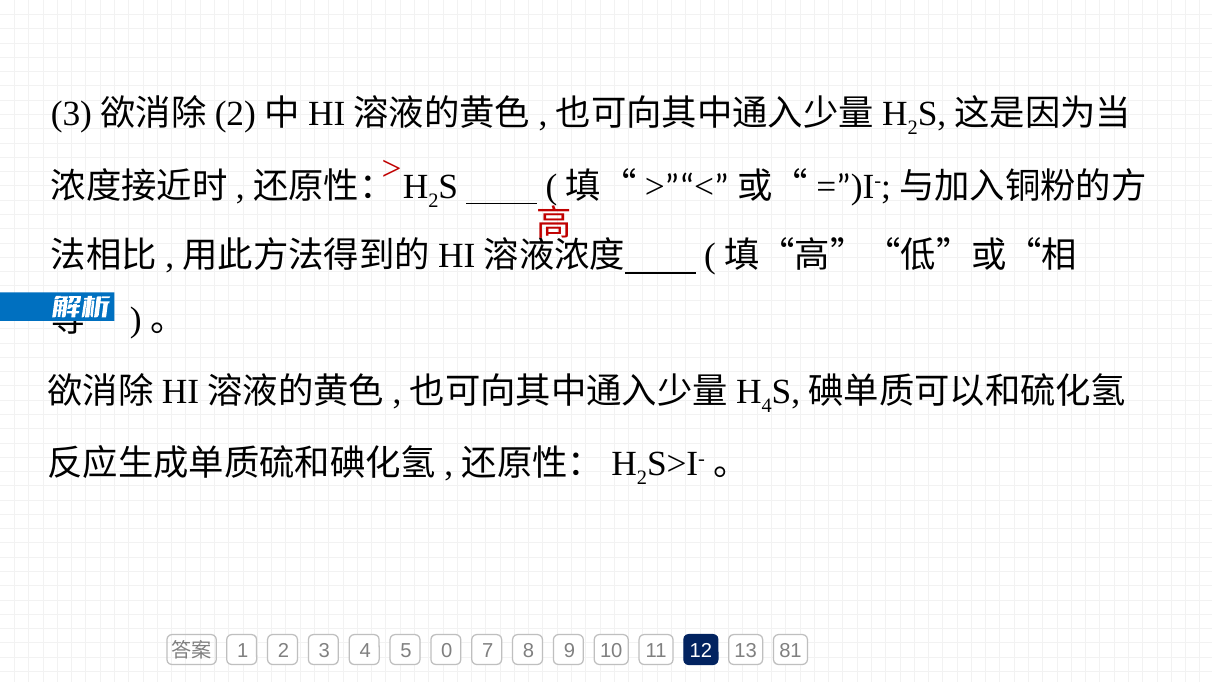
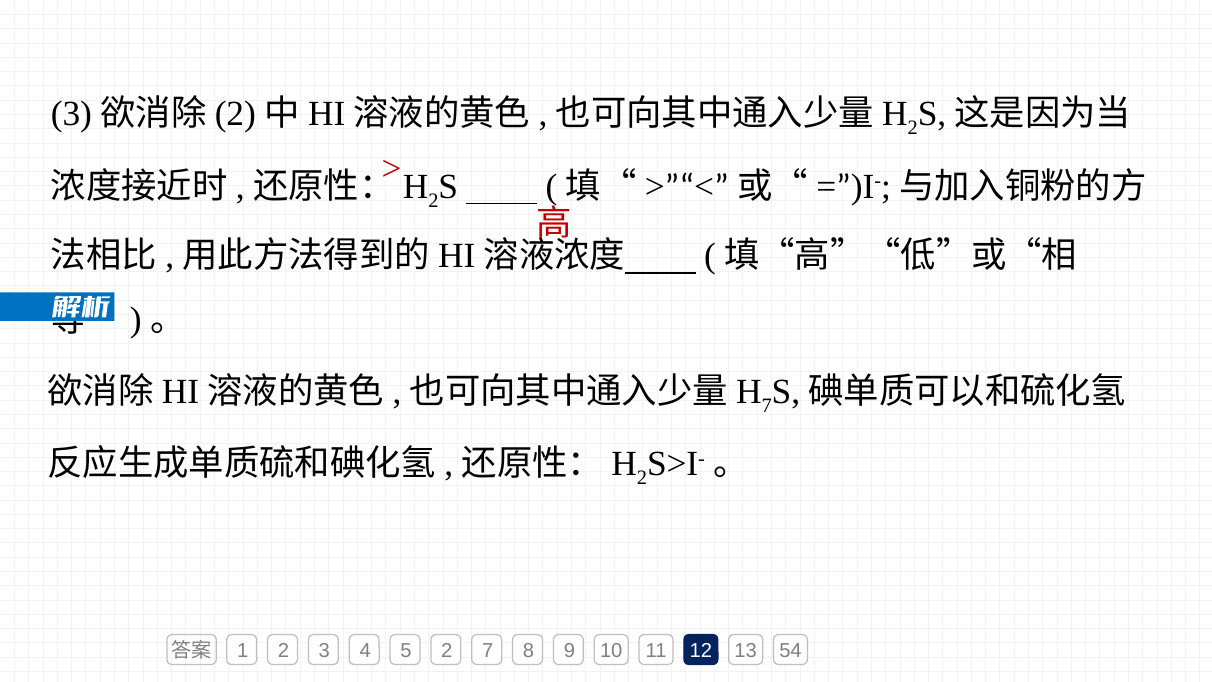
4: 4 -> 7 (767, 406)
5 0: 0 -> 2 (447, 651)
81: 81 -> 54 (790, 651)
